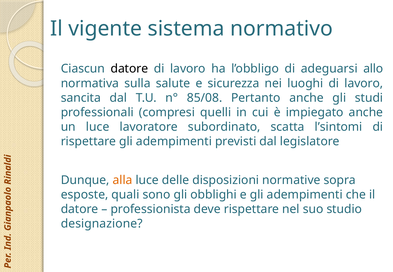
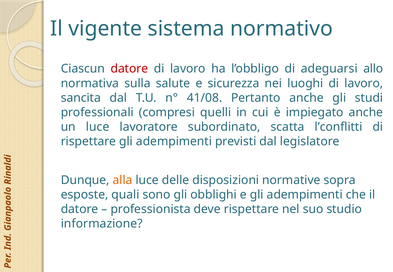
datore colour: black -> red (129, 69)
85/08: 85/08 -> 41/08 (205, 98)
l’sintomi: l’sintomi -> l’conflitti (339, 127)
designazione: designazione -> informazione (102, 224)
